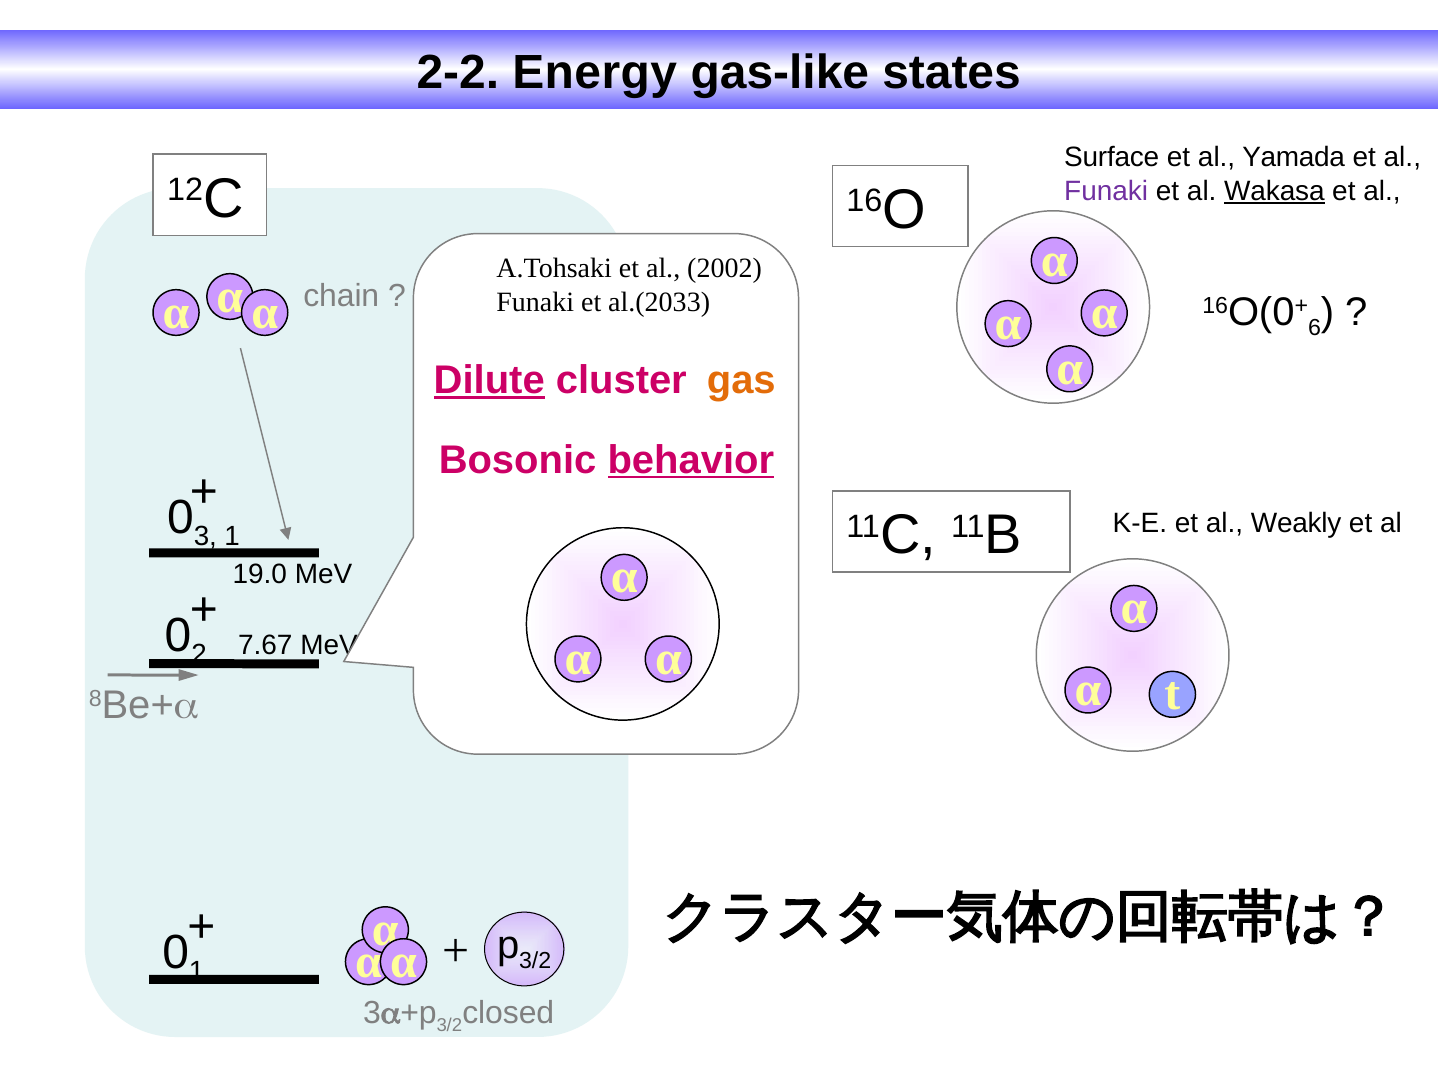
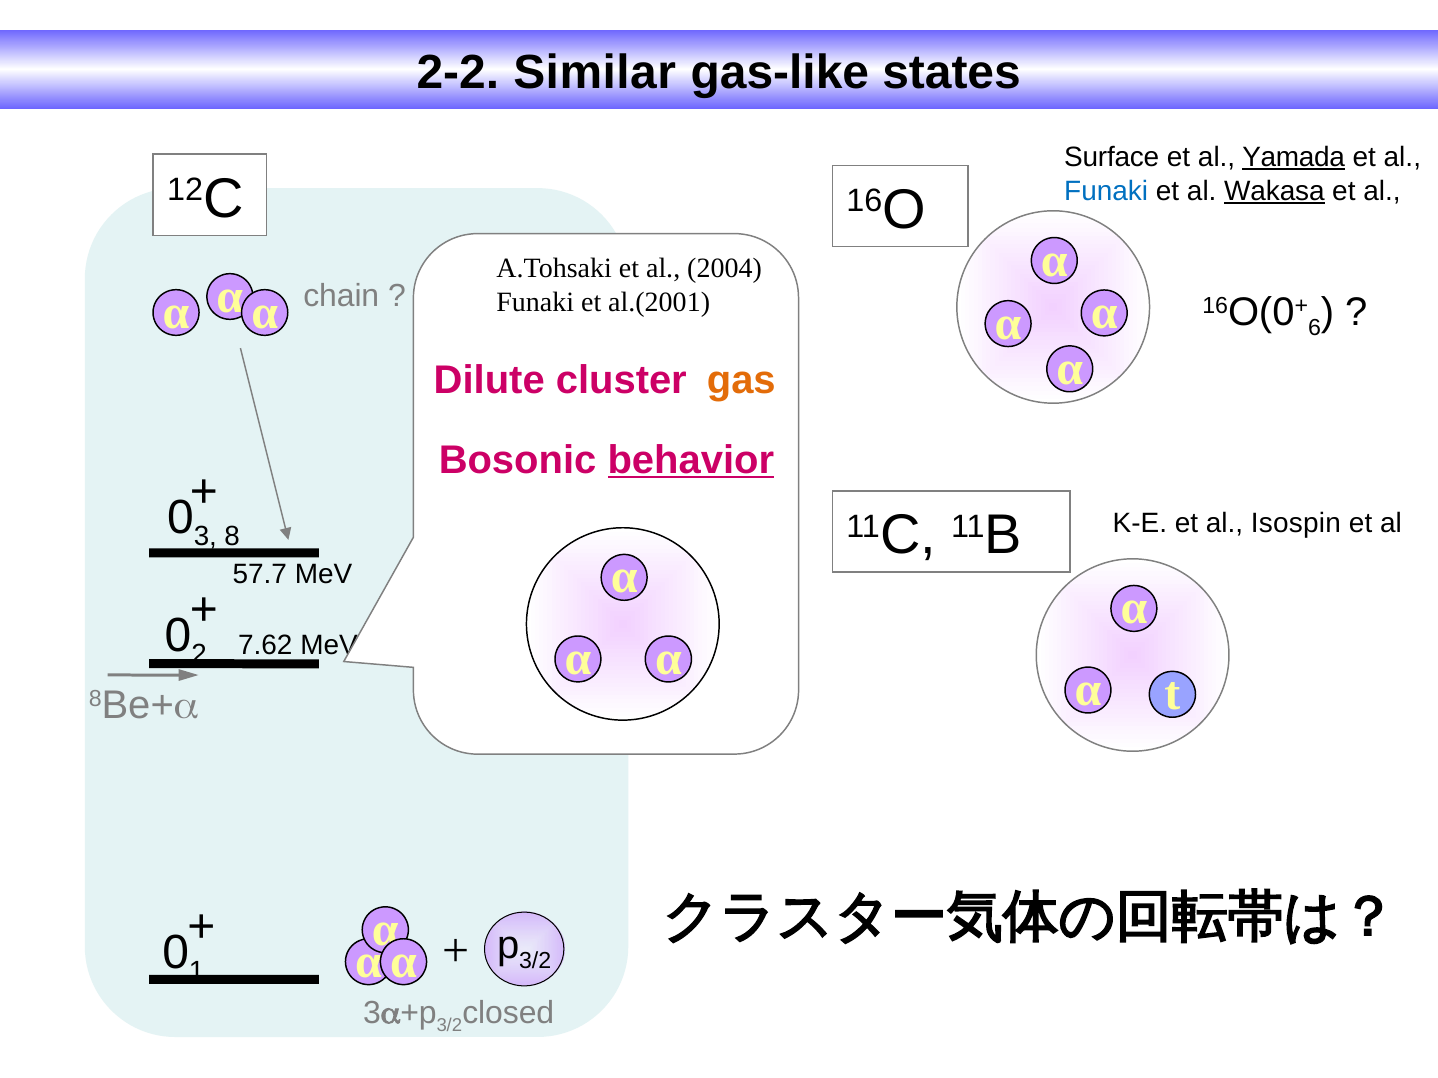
Energy: Energy -> Similar (595, 73)
Yamada underline: none -> present (1294, 157)
Funaki colour: purple -> blue (1106, 191)
2002: 2002 -> 2004 (725, 269)
al.(2033: al.(2033 -> al.(2001 (659, 302)
Dilute underline: present -> none (489, 381)
1: 1 -> 8 (232, 537)
Weakly: Weakly -> Isospin (1296, 524)
19.0: 19.0 -> 57.7 (260, 575)
7.67: 7.67 -> 7.62 (265, 646)
